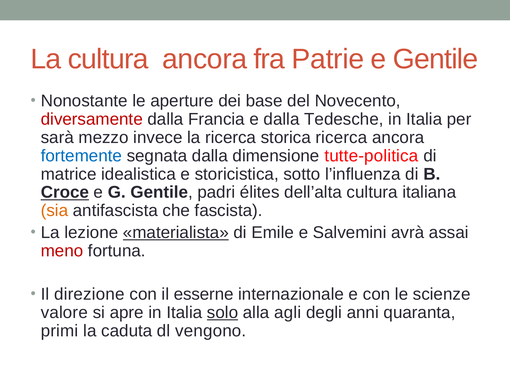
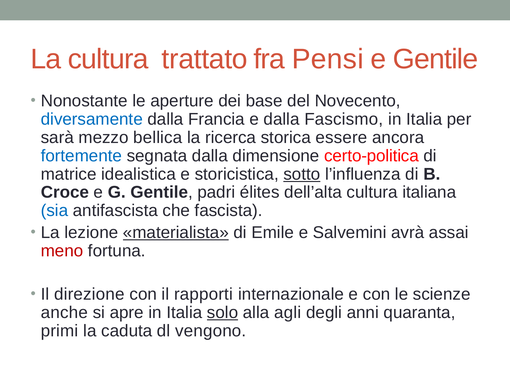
cultura ancora: ancora -> trattato (205, 59)
Patrie: Patrie -> Pensi (328, 59)
diversamente colour: red -> blue (92, 119)
Tedesche: Tedesche -> Fascismo (344, 119)
invece: invece -> bellica (158, 138)
storica ricerca: ricerca -> essere (341, 138)
tutte-politica: tutte-politica -> certo-politica (372, 156)
sotto underline: none -> present (302, 174)
Croce underline: present -> none (65, 193)
sia colour: orange -> blue (54, 211)
esserne: esserne -> rapporti (204, 295)
valore: valore -> anche (64, 313)
